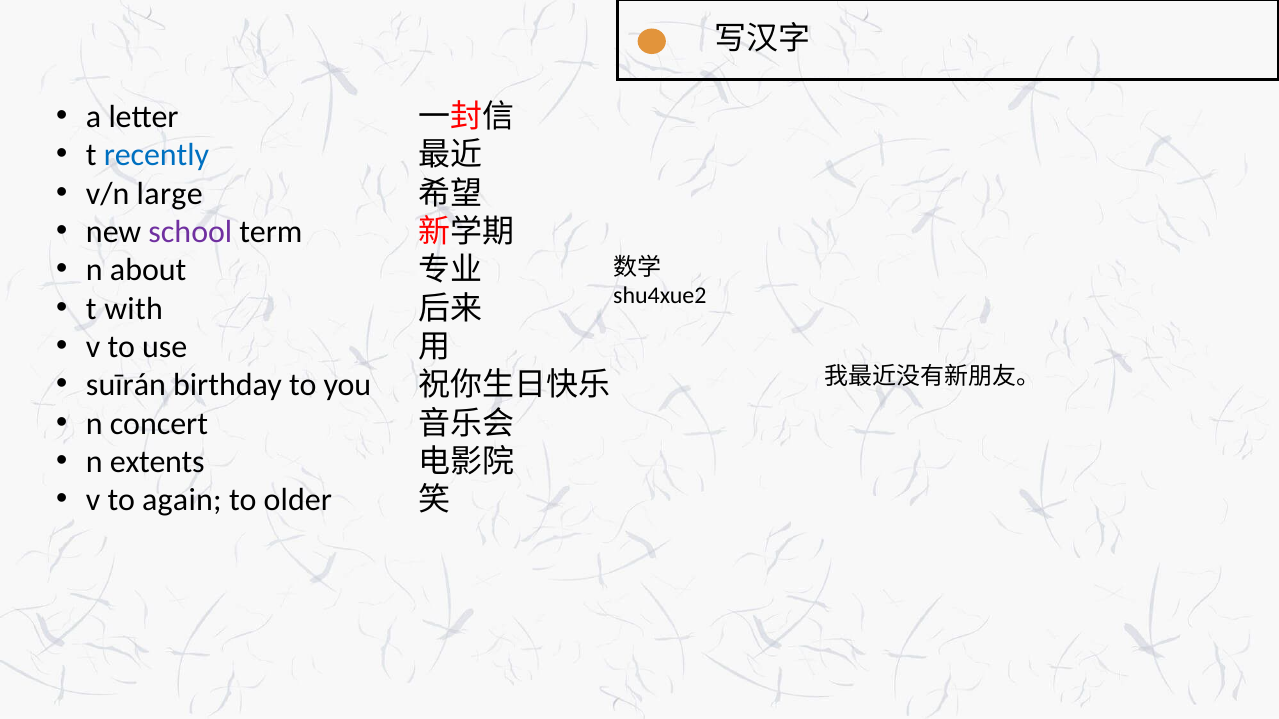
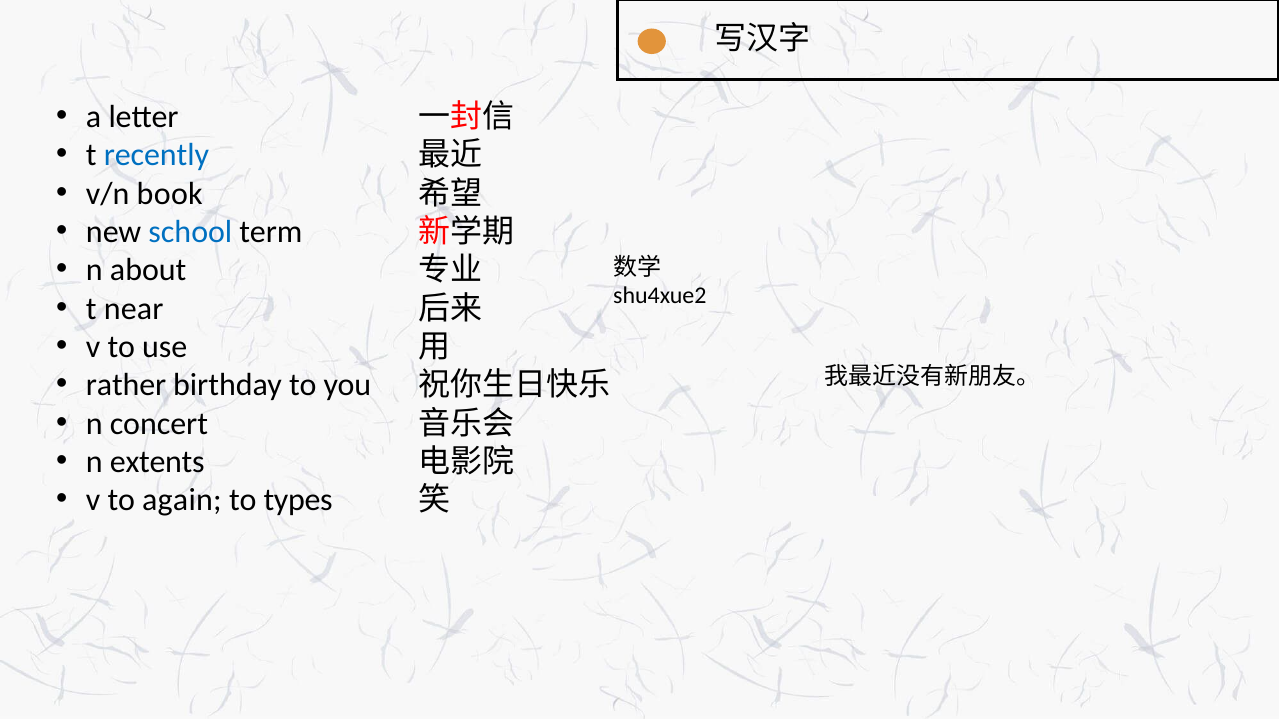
large: large -> book (170, 194)
school colour: purple -> blue (190, 232)
with: with -> near (134, 309)
suīrán: suīrán -> rather (126, 385)
older: older -> types (298, 501)
